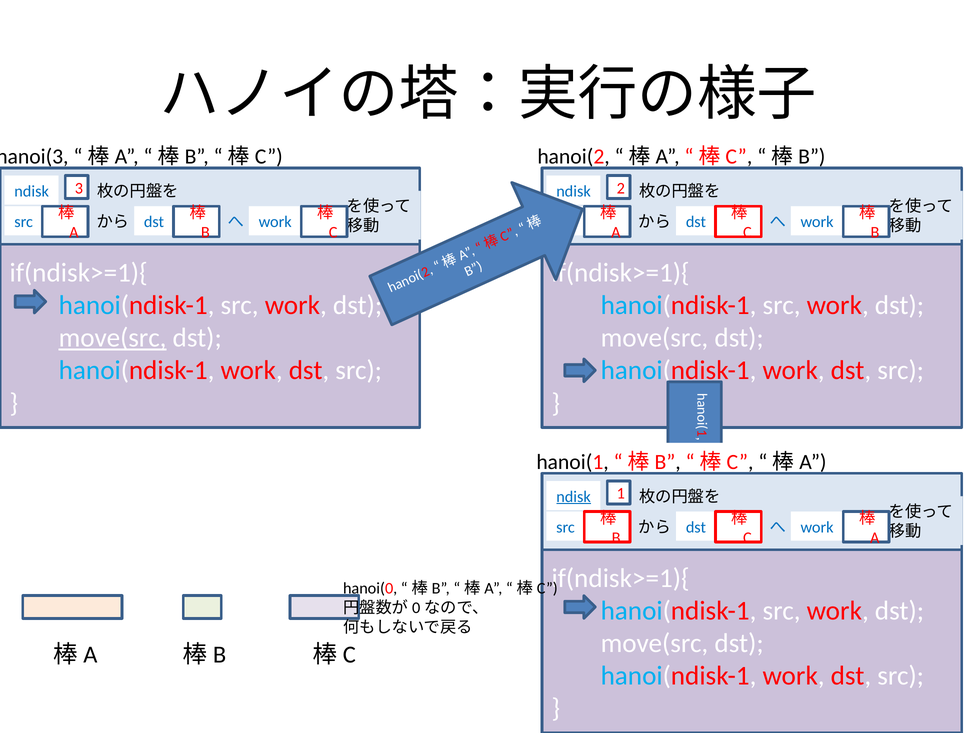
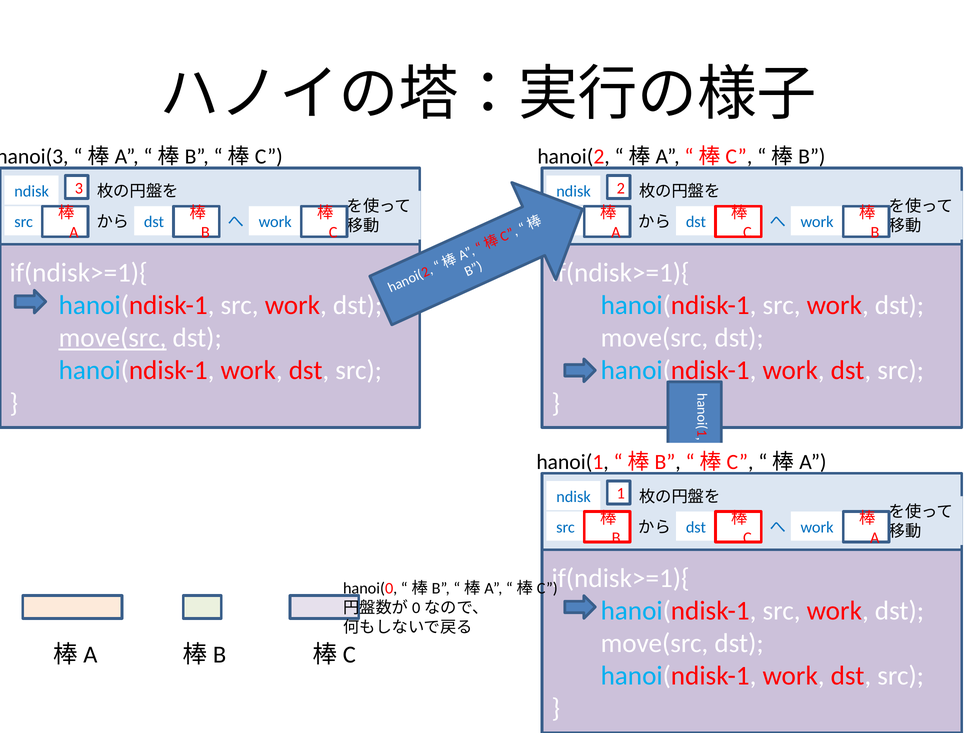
ndisk underline: present -> none (574, 497)
